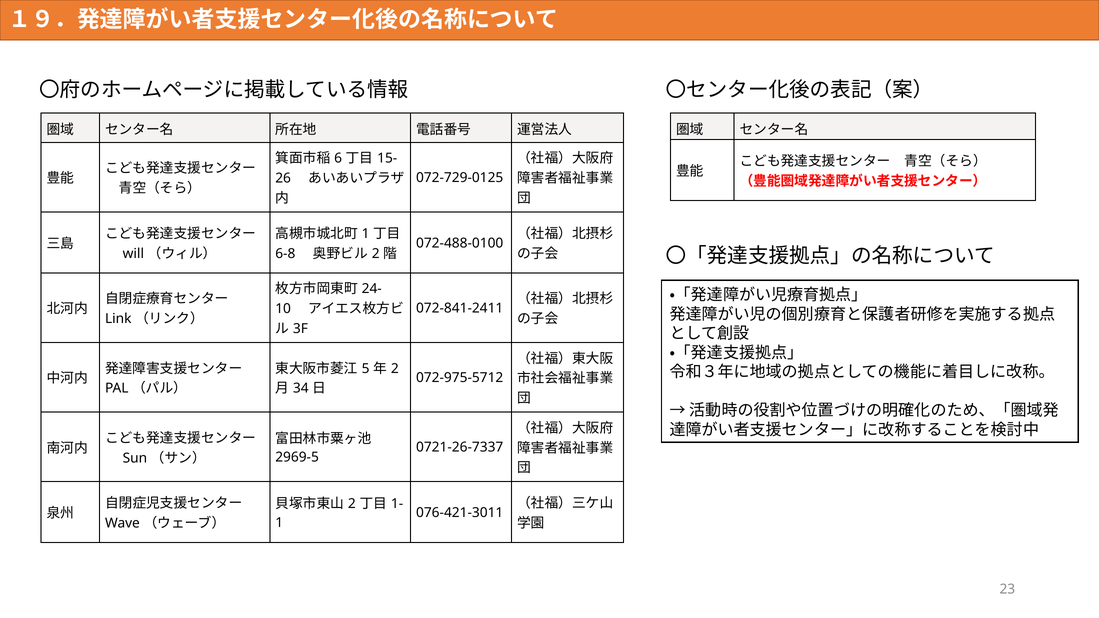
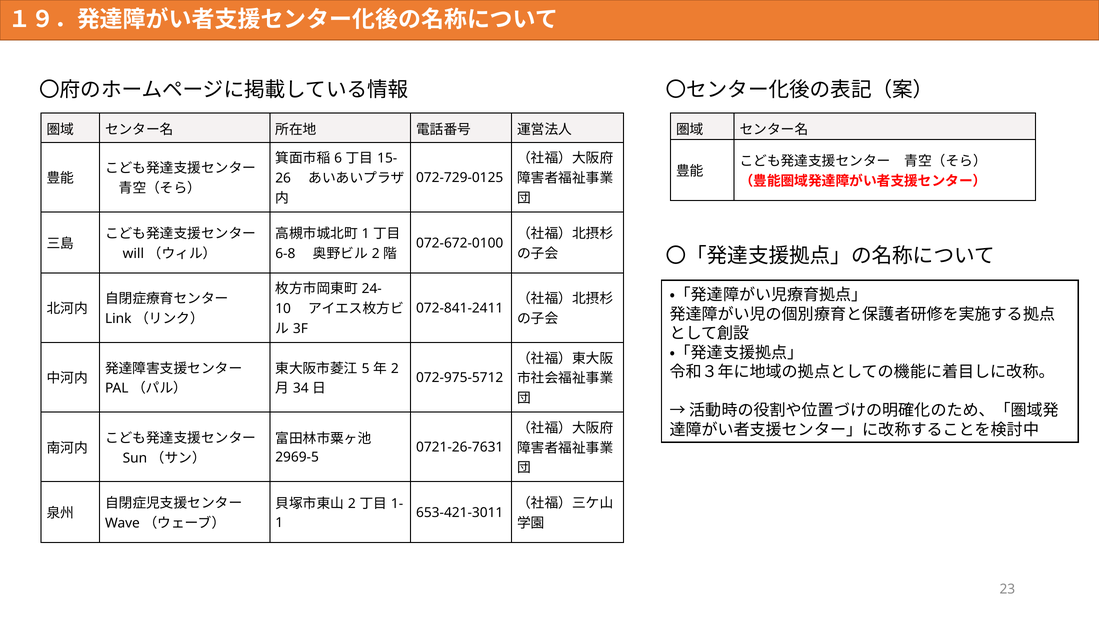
072-488-0100: 072-488-0100 -> 072-672-0100 (460, 243)
0721-26-7337: 0721-26-7337 -> 0721-26-7631 (460, 448)
076-421-3011: 076-421-3011 -> 653-421-3011 (460, 513)
